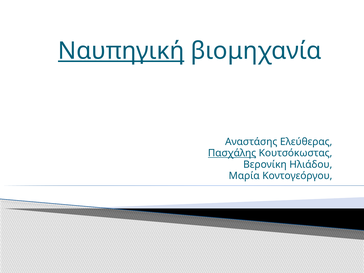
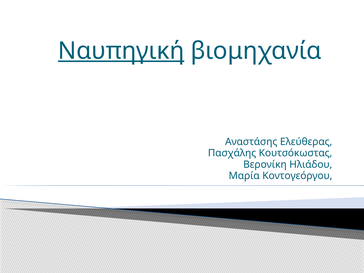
Πασχάλης underline: present -> none (232, 153)
